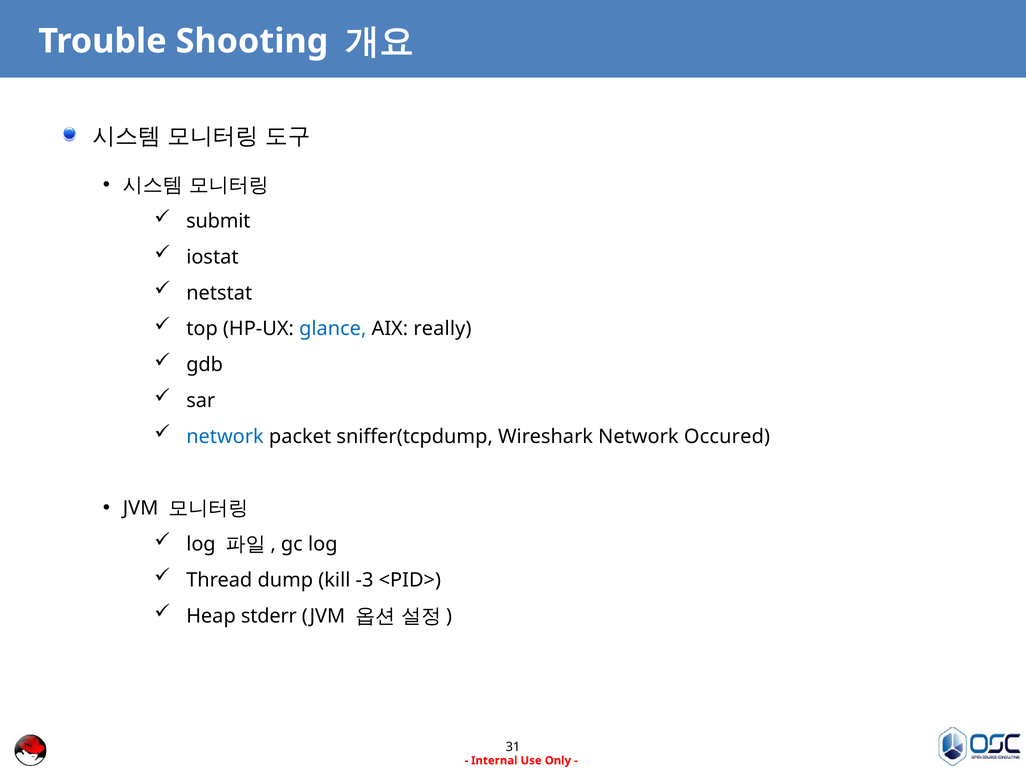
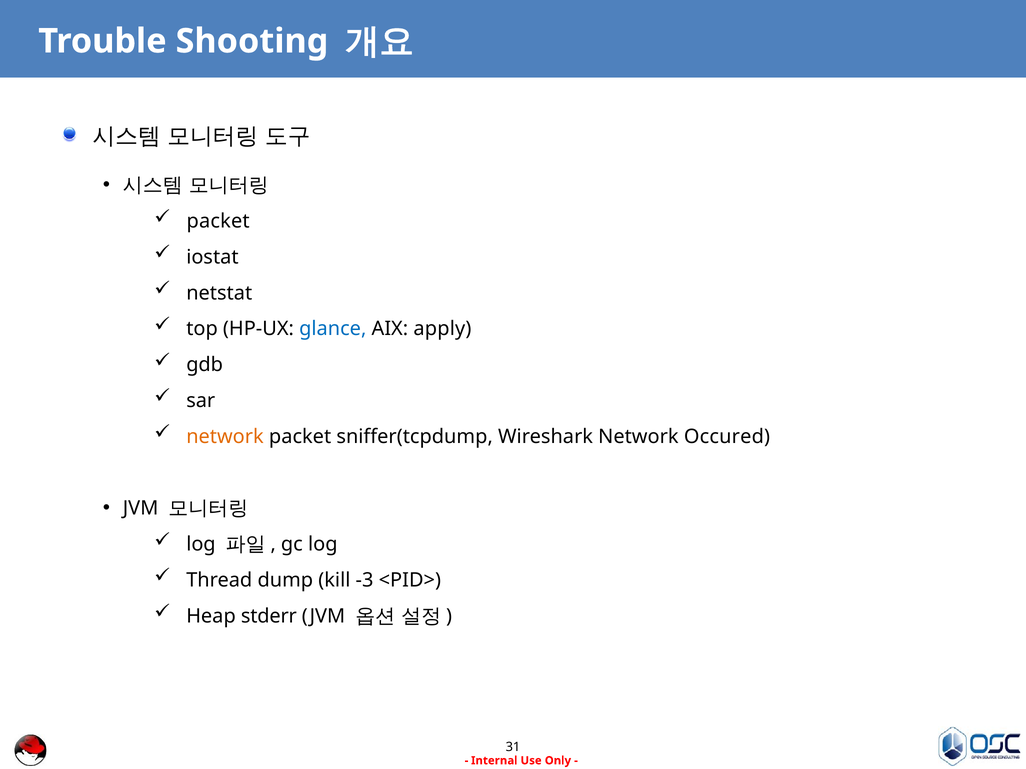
submit: submit -> packet (218, 221)
really: really -> apply (442, 329)
network colour: blue -> orange (225, 437)
